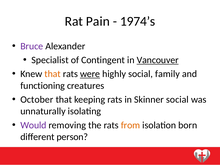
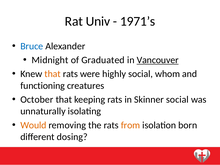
Pain: Pain -> Univ (98, 21)
1974’s: 1974’s -> 1971’s (138, 21)
Bruce colour: purple -> blue (32, 46)
Specialist: Specialist -> Midnight (50, 60)
Contingent: Contingent -> Graduated (103, 60)
were underline: present -> none (90, 74)
family: family -> whom (168, 74)
Would colour: purple -> orange (33, 125)
person: person -> dosing (72, 137)
